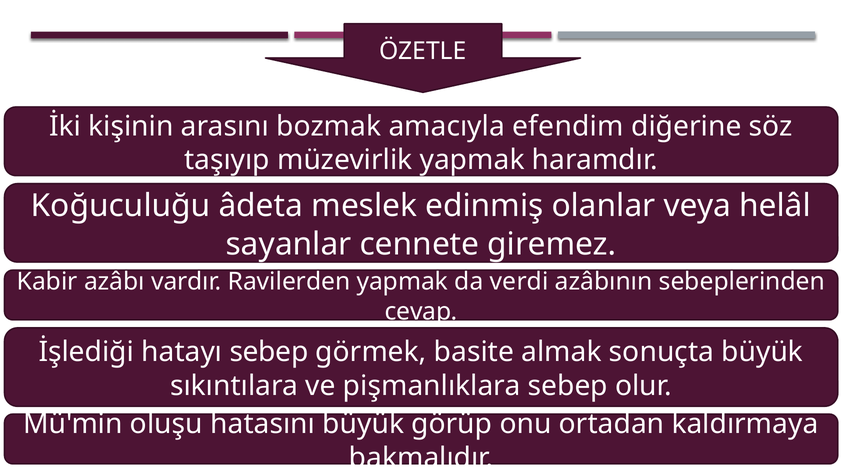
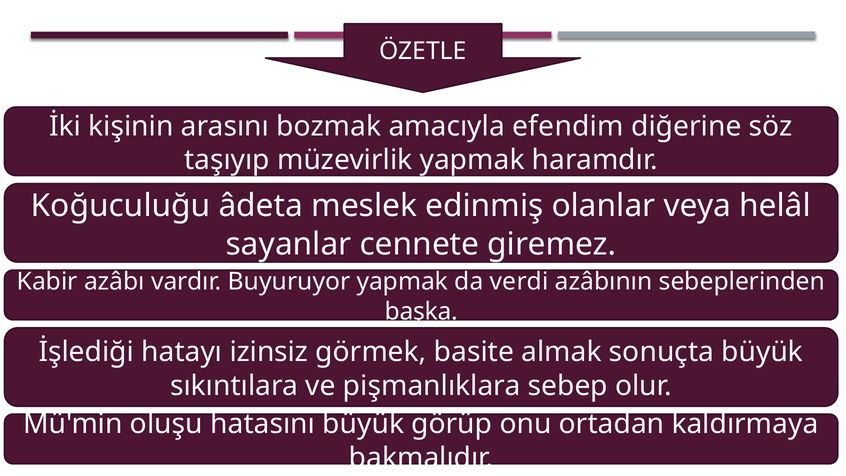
Ravilerden: Ravilerden -> Buyuruyor (289, 282)
cevap: cevap -> başka (421, 311)
hatayı sebep: sebep -> izinsiz (269, 352)
